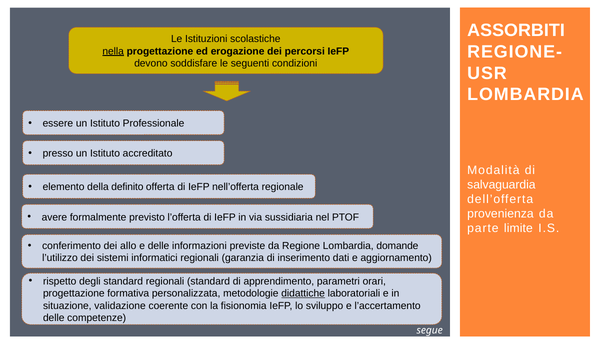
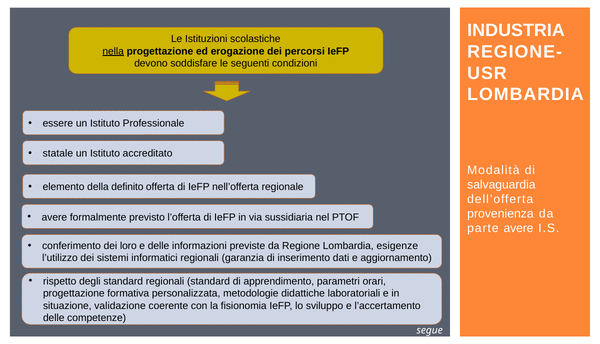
ASSORBITI: ASSORBITI -> INDUSTRIA (516, 30)
presso: presso -> statale (58, 154)
parte limite: limite -> avere (519, 228)
allo: allo -> loro (128, 246)
domande: domande -> esigenze (397, 246)
didattiche underline: present -> none (303, 294)
